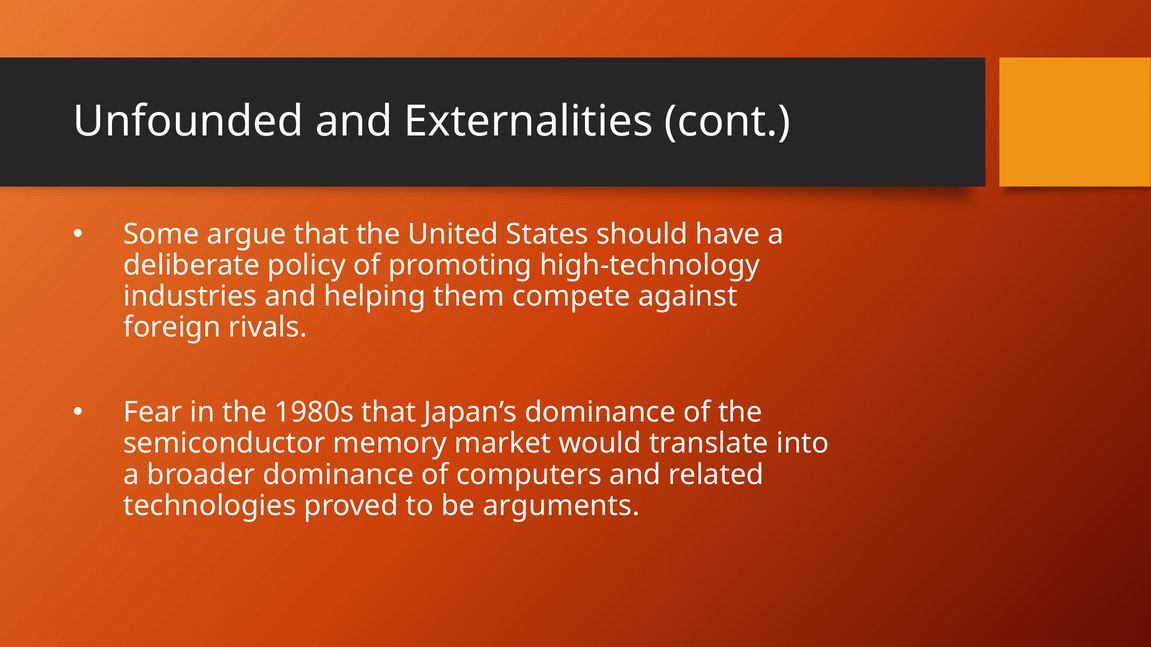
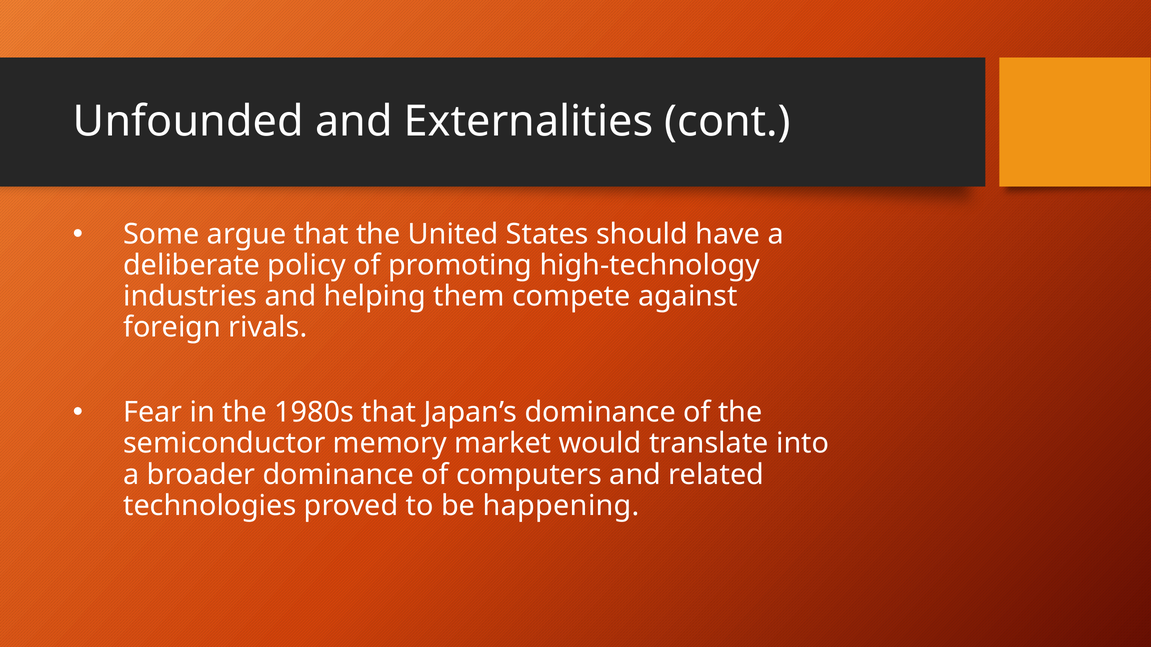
arguments: arguments -> happening (561, 506)
